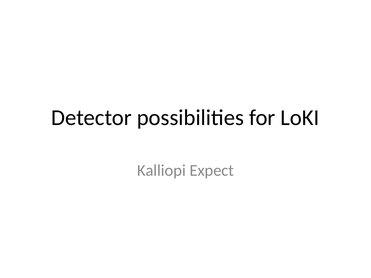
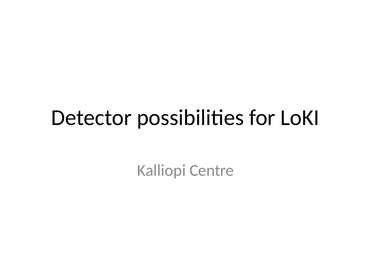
Expect: Expect -> Centre (212, 171)
